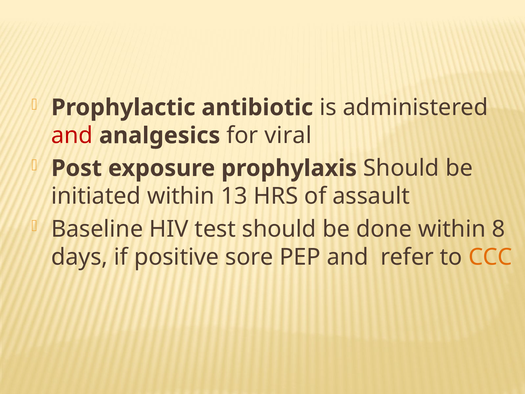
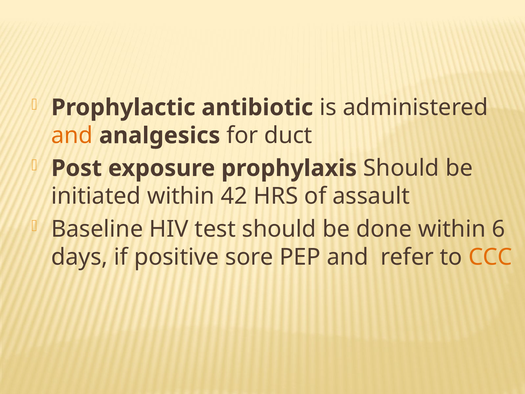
and colour: red -> orange (72, 135)
viral: viral -> duct (288, 135)
13: 13 -> 42 (234, 196)
8: 8 -> 6 (499, 229)
